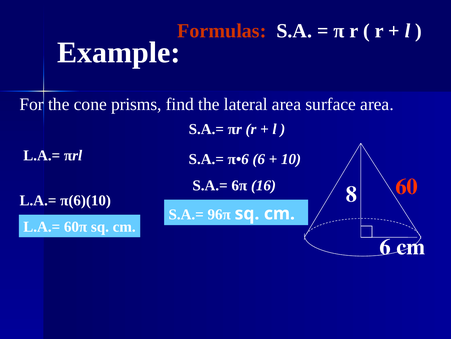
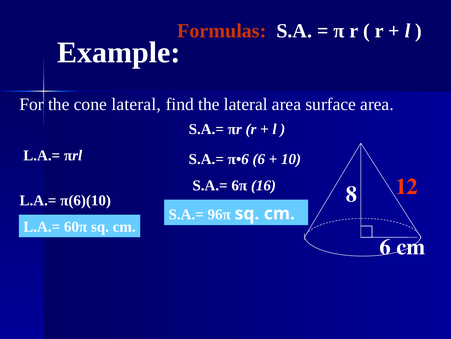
cone prisms: prisms -> lateral (136, 104)
60: 60 -> 12 (407, 186)
